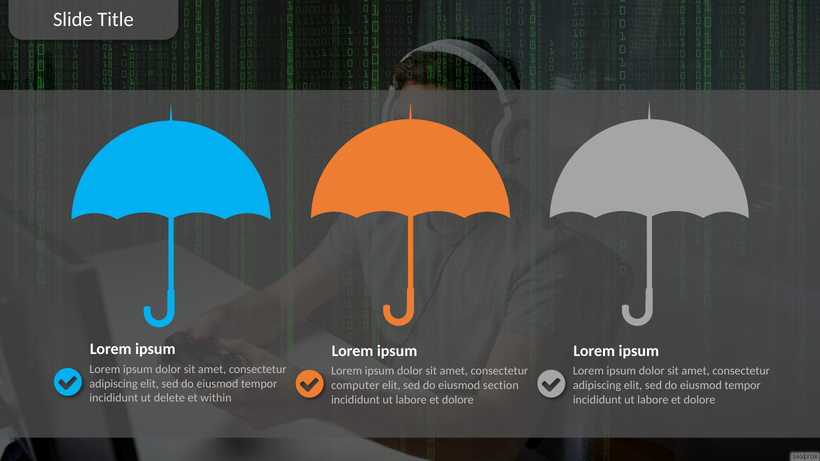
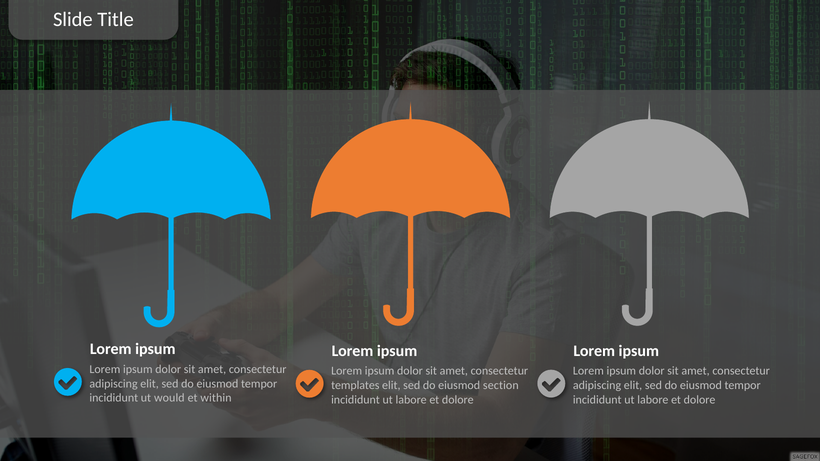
computer: computer -> templates (355, 386)
delete: delete -> would (169, 398)
